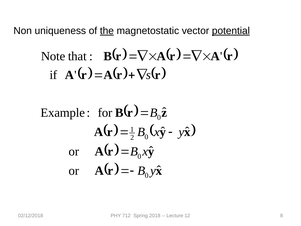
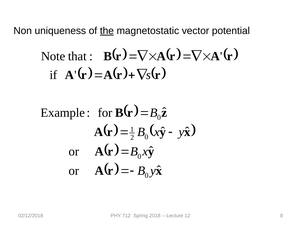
potential underline: present -> none (231, 31)
